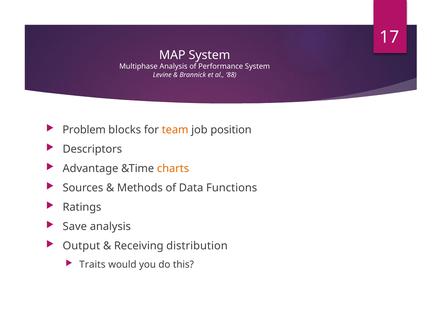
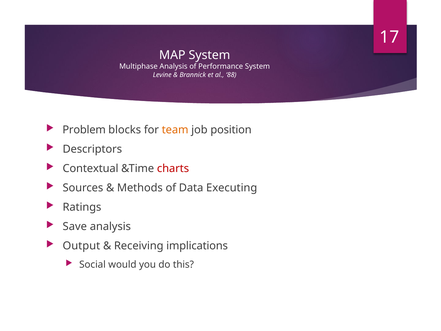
Advantage: Advantage -> Contextual (91, 168)
charts colour: orange -> red (173, 168)
Functions: Functions -> Executing (232, 188)
distribution: distribution -> implications (197, 246)
Traits: Traits -> Social (92, 264)
